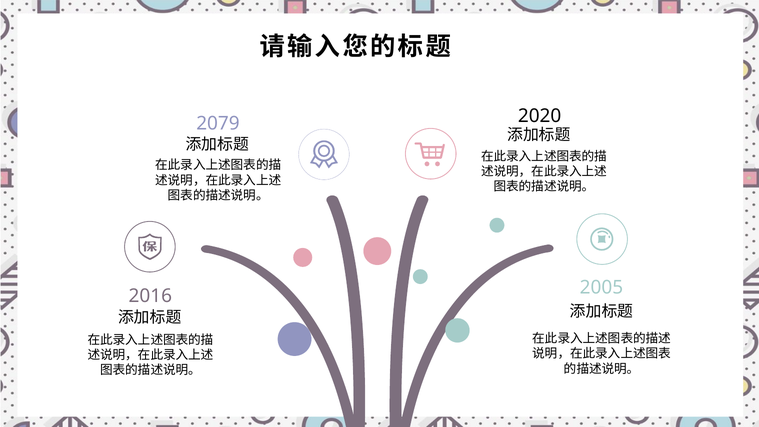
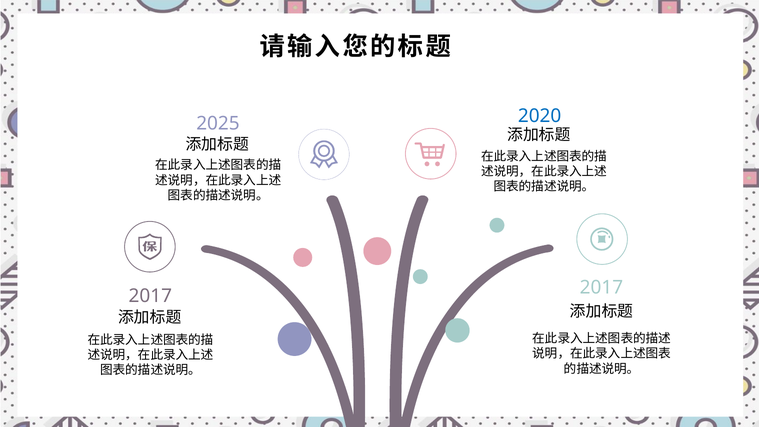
2020 colour: black -> blue (540, 116)
2079: 2079 -> 2025 (218, 123)
2005: 2005 -> 2017 (601, 287)
2016: 2016 -> 2017 (150, 296)
